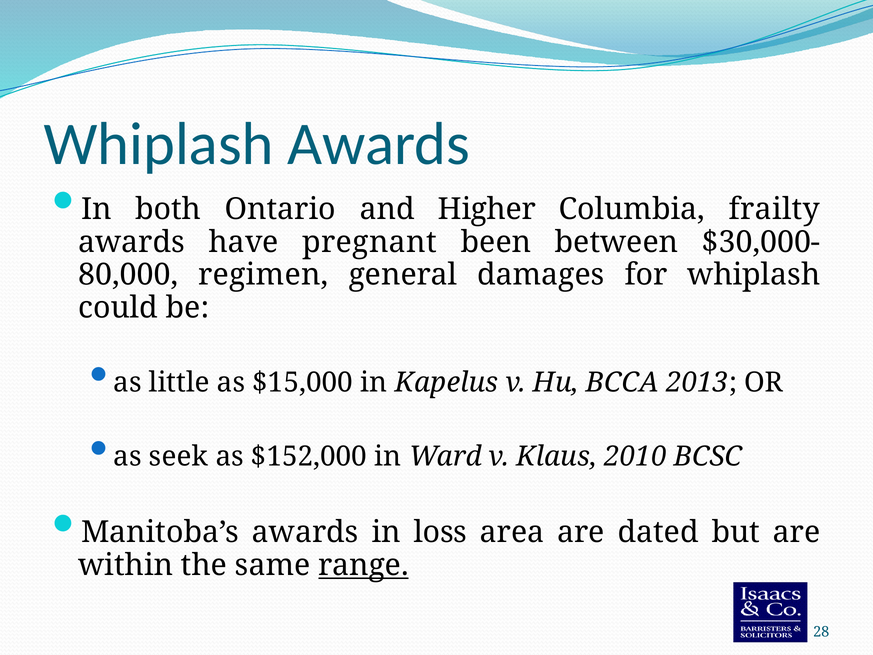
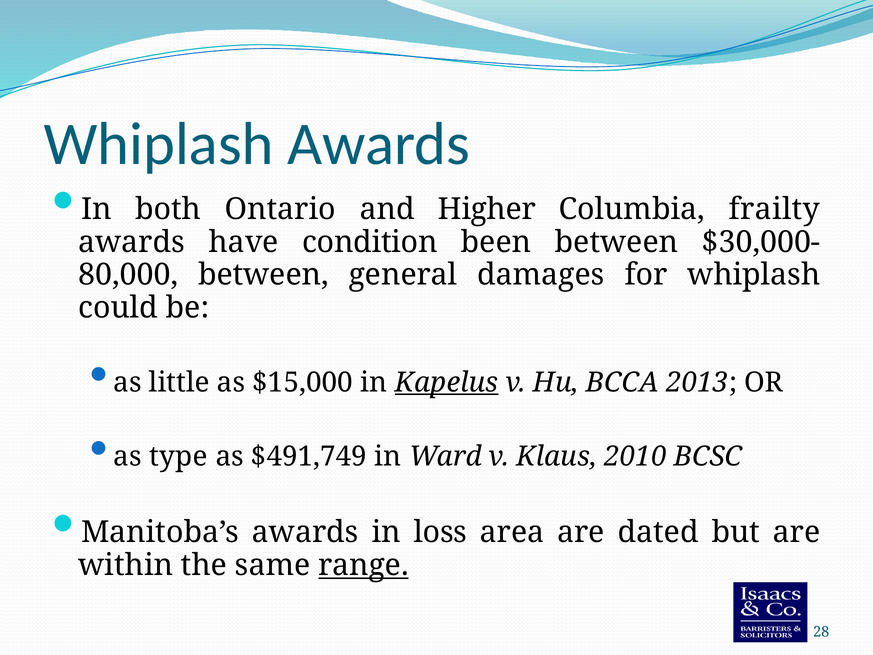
pregnant: pregnant -> condition (370, 242)
regimen: regimen -> between (263, 275)
Kapelus underline: none -> present (447, 382)
seek: seek -> type (178, 456)
$152,000: $152,000 -> $491,749 (309, 456)
